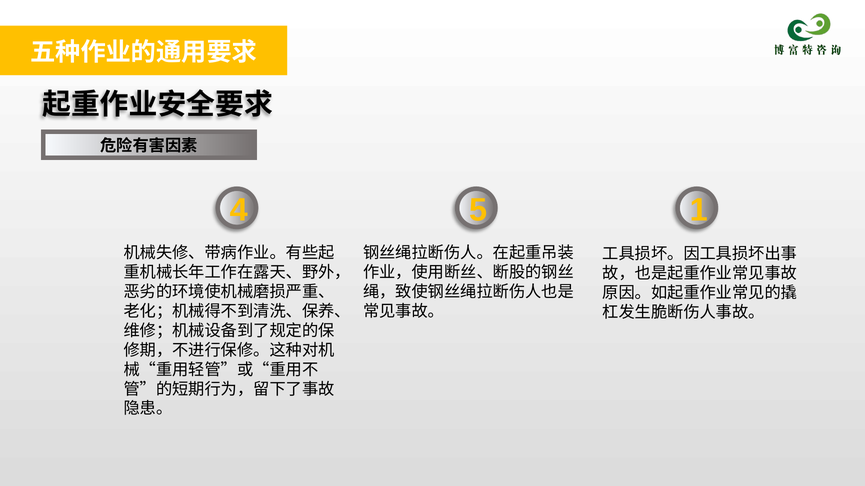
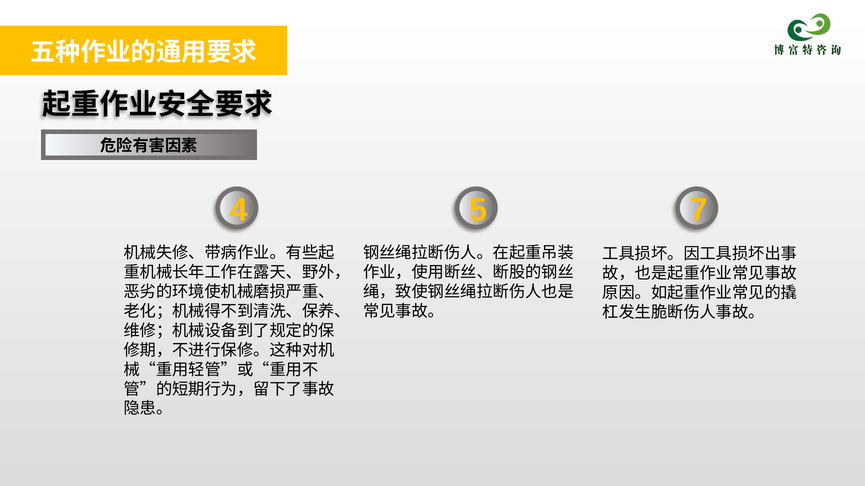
1: 1 -> 7 (699, 210)
